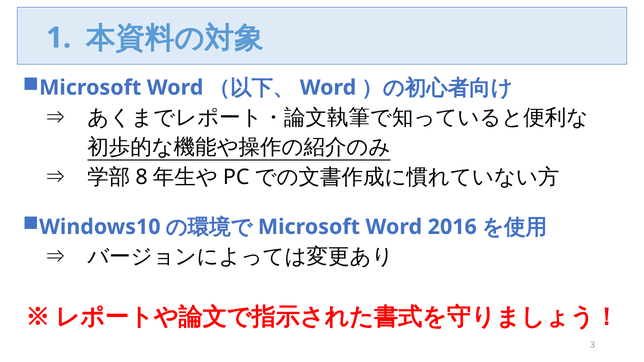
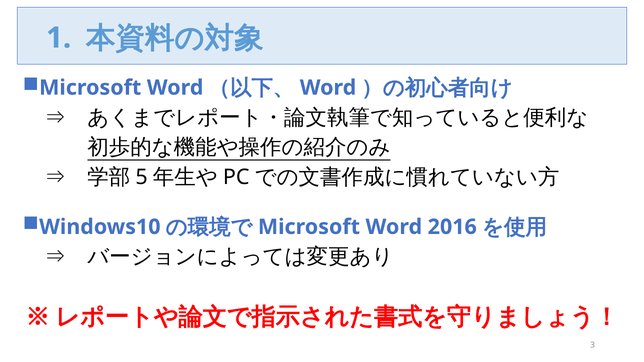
8: 8 -> 5 (142, 177)
